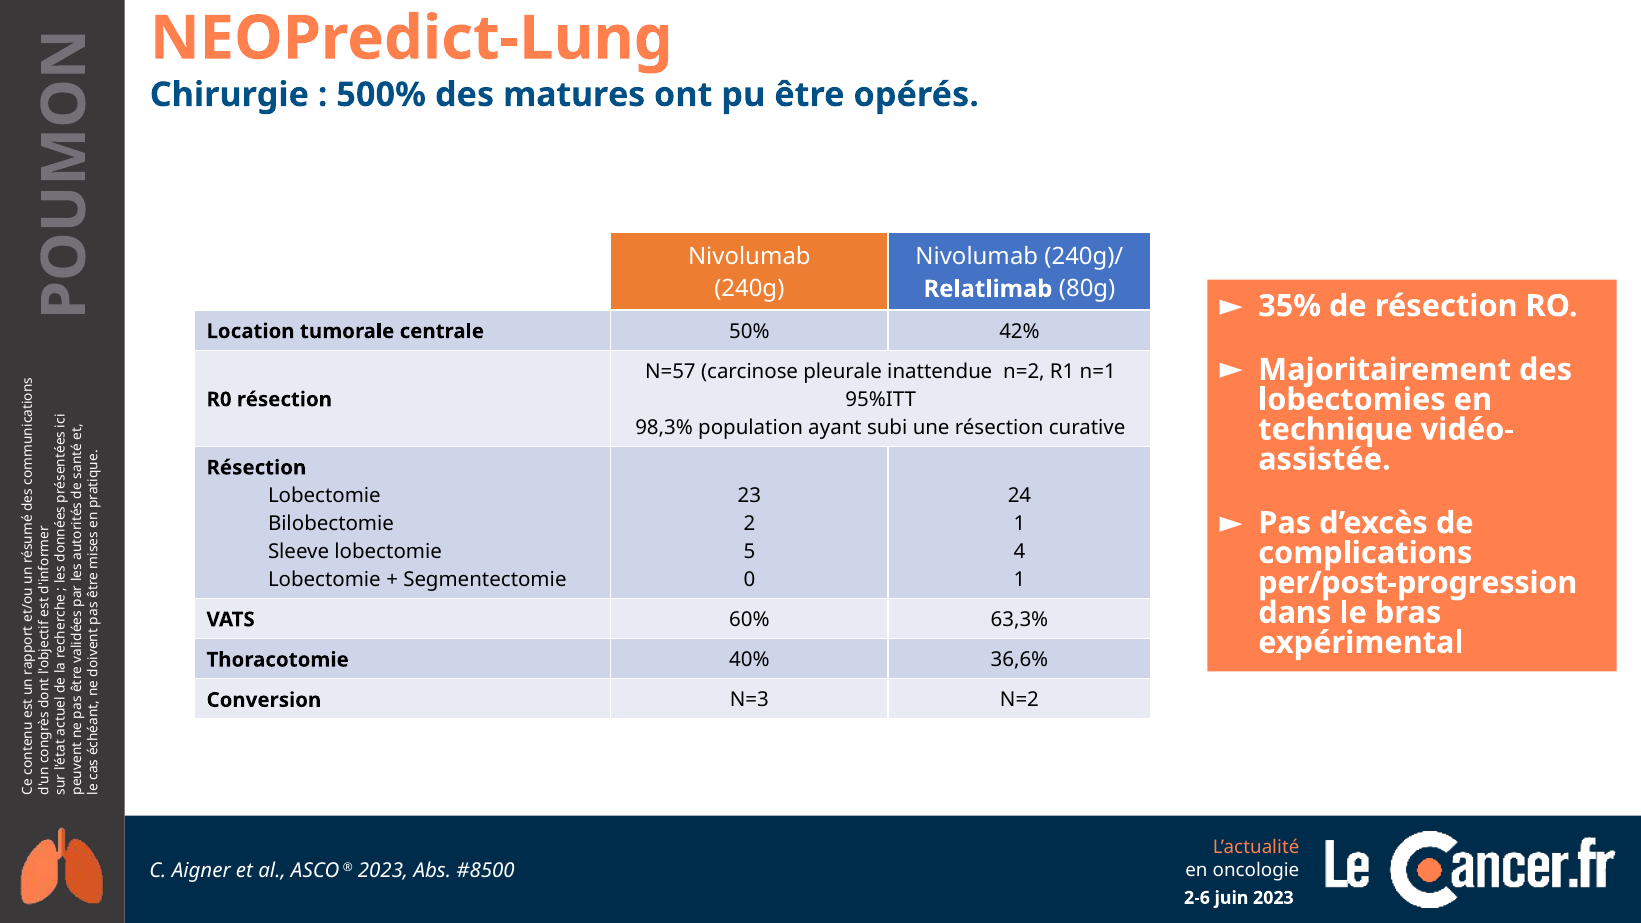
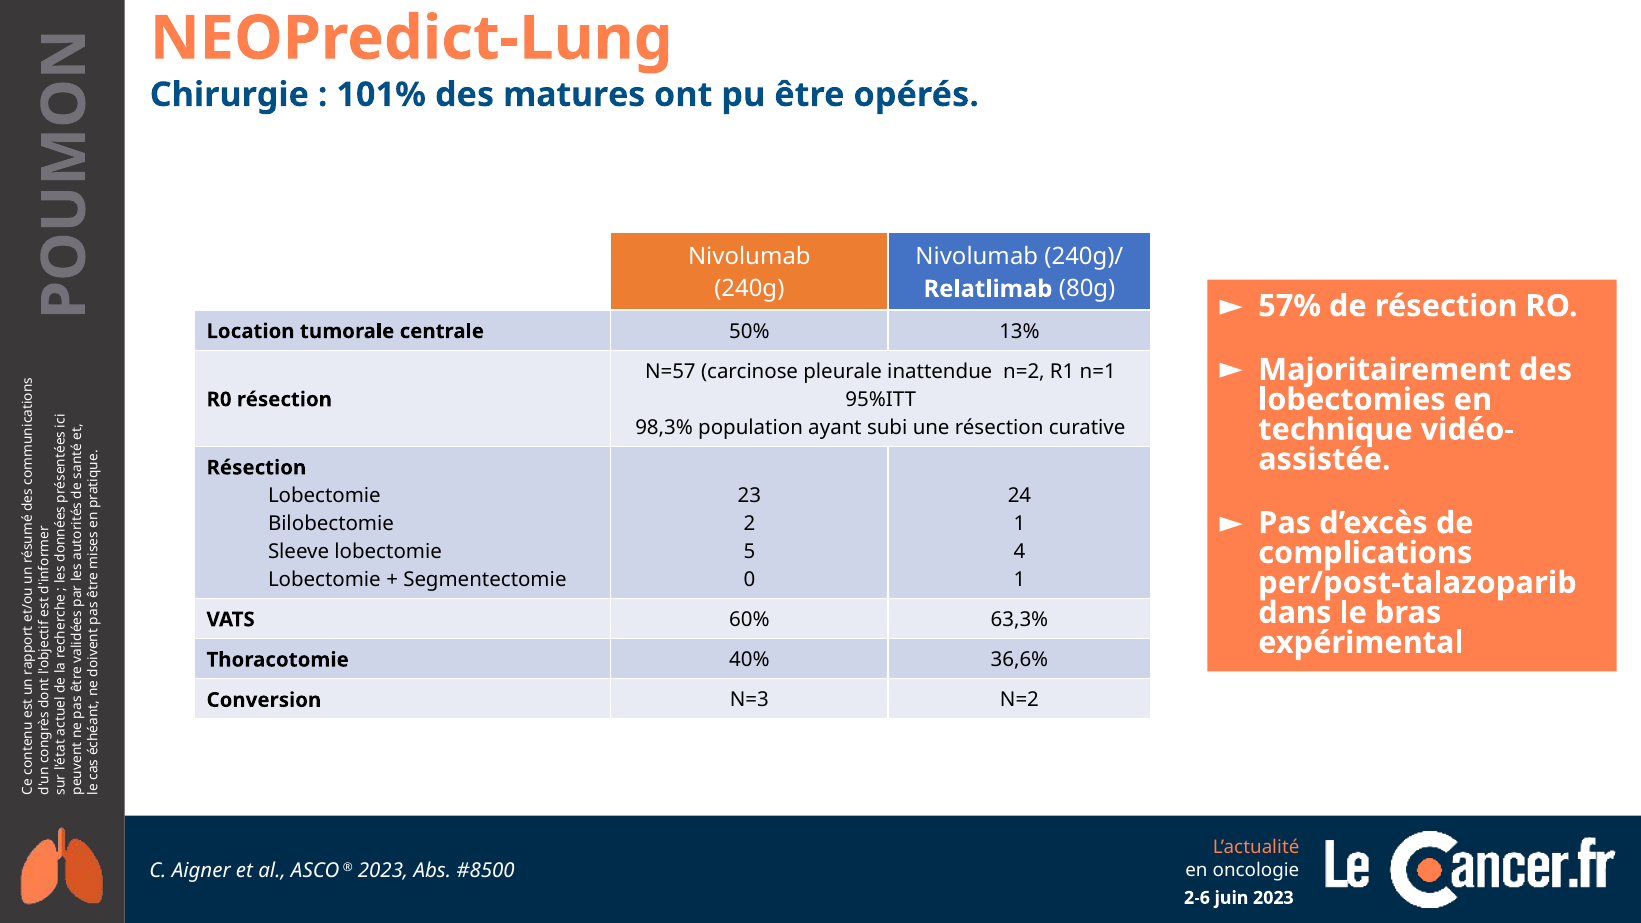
500%: 500% -> 101% (381, 95)
35%: 35% -> 57% (1290, 306)
42%: 42% -> 13% (1019, 331)
per/post-progression: per/post-progression -> per/post-talazoparib (1417, 583)
